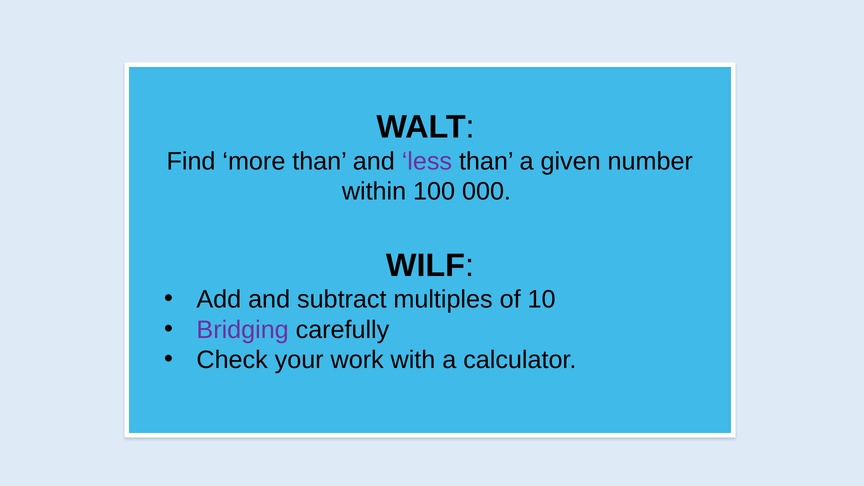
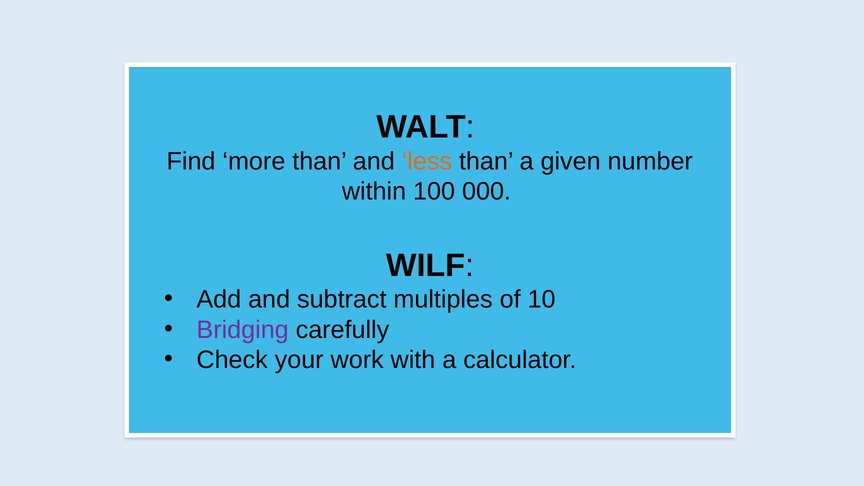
less colour: purple -> orange (427, 161)
